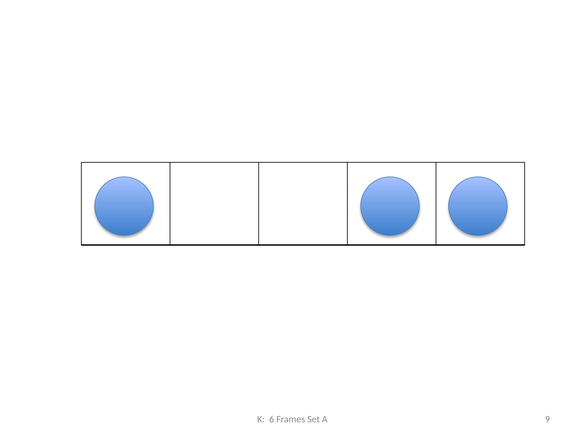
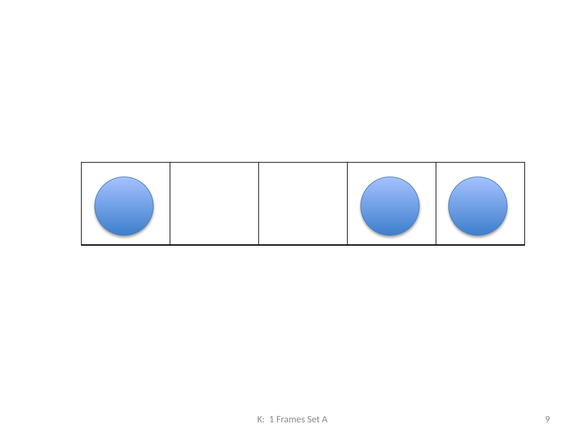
6: 6 -> 1 (272, 419)
